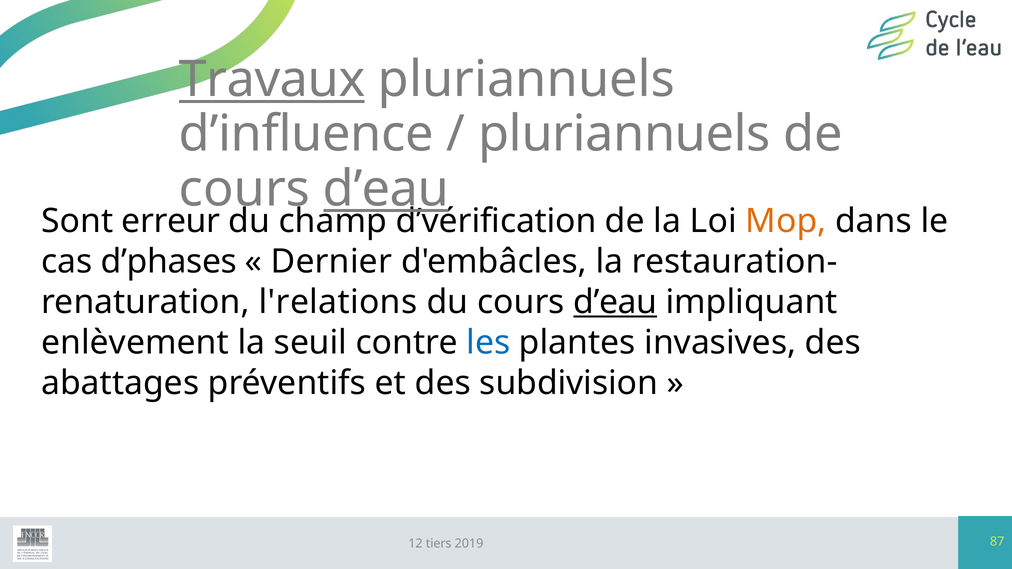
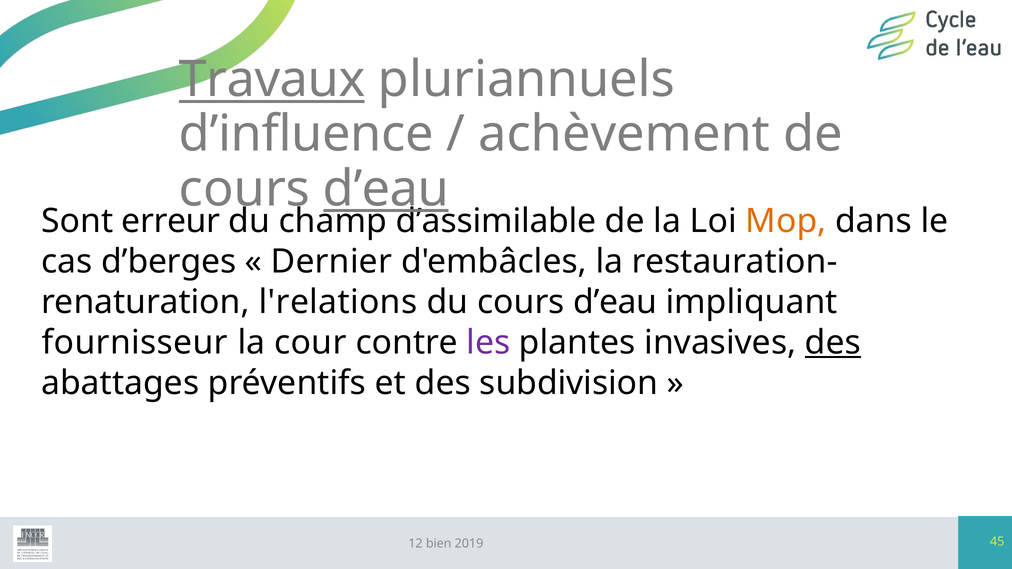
pluriannuels: pluriannuels -> achèvement (624, 134)
d’vérification: d’vérification -> d’assimilable (496, 221)
d’phases: d’phases -> d’berges (169, 262)
d’eau underline: present -> none (615, 302)
enlèvement: enlèvement -> fournisseur (135, 343)
seuil: seuil -> cour (310, 343)
les colour: blue -> purple (488, 343)
des underline: none -> present (833, 343)
tiers: tiers -> bien (439, 544)
87: 87 -> 45 (997, 542)
